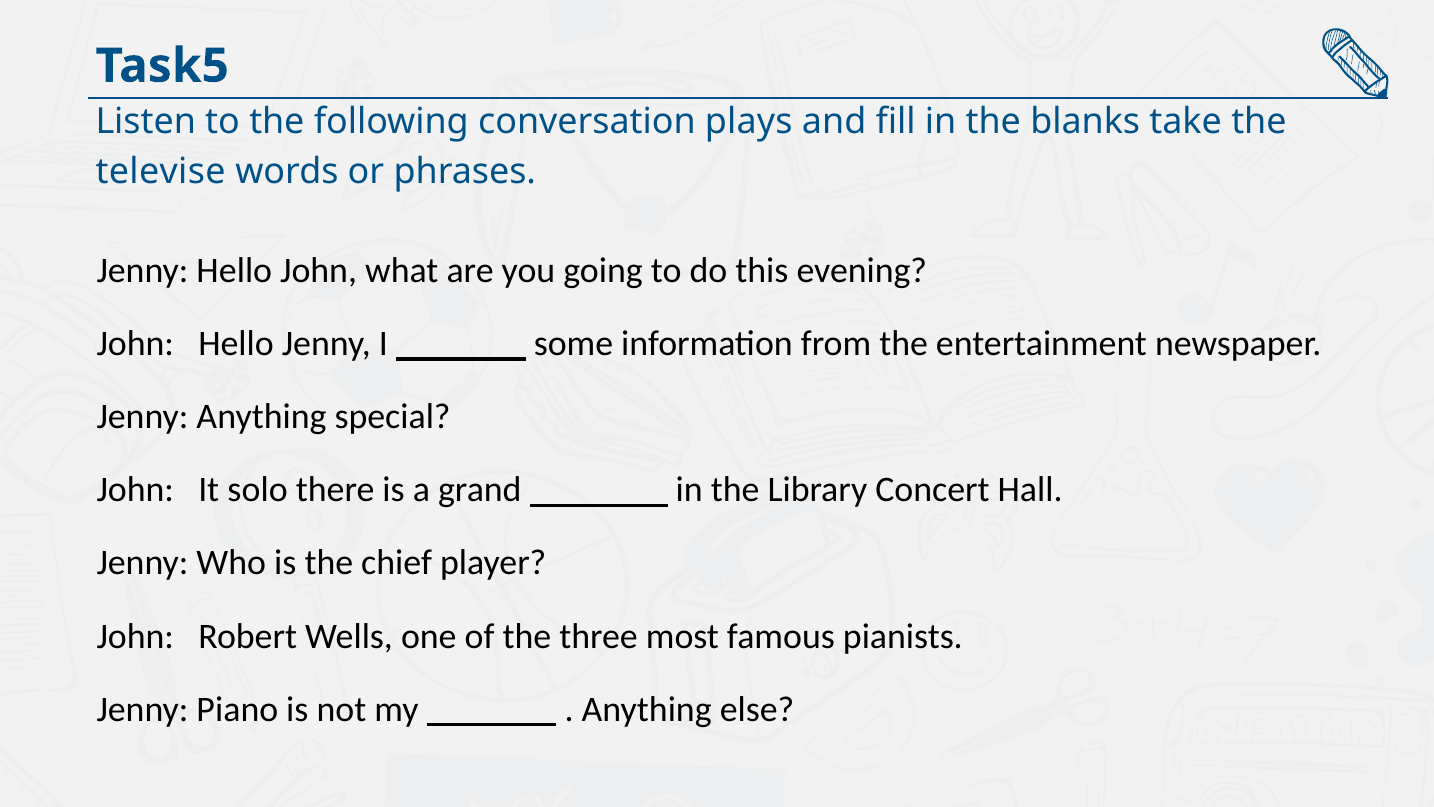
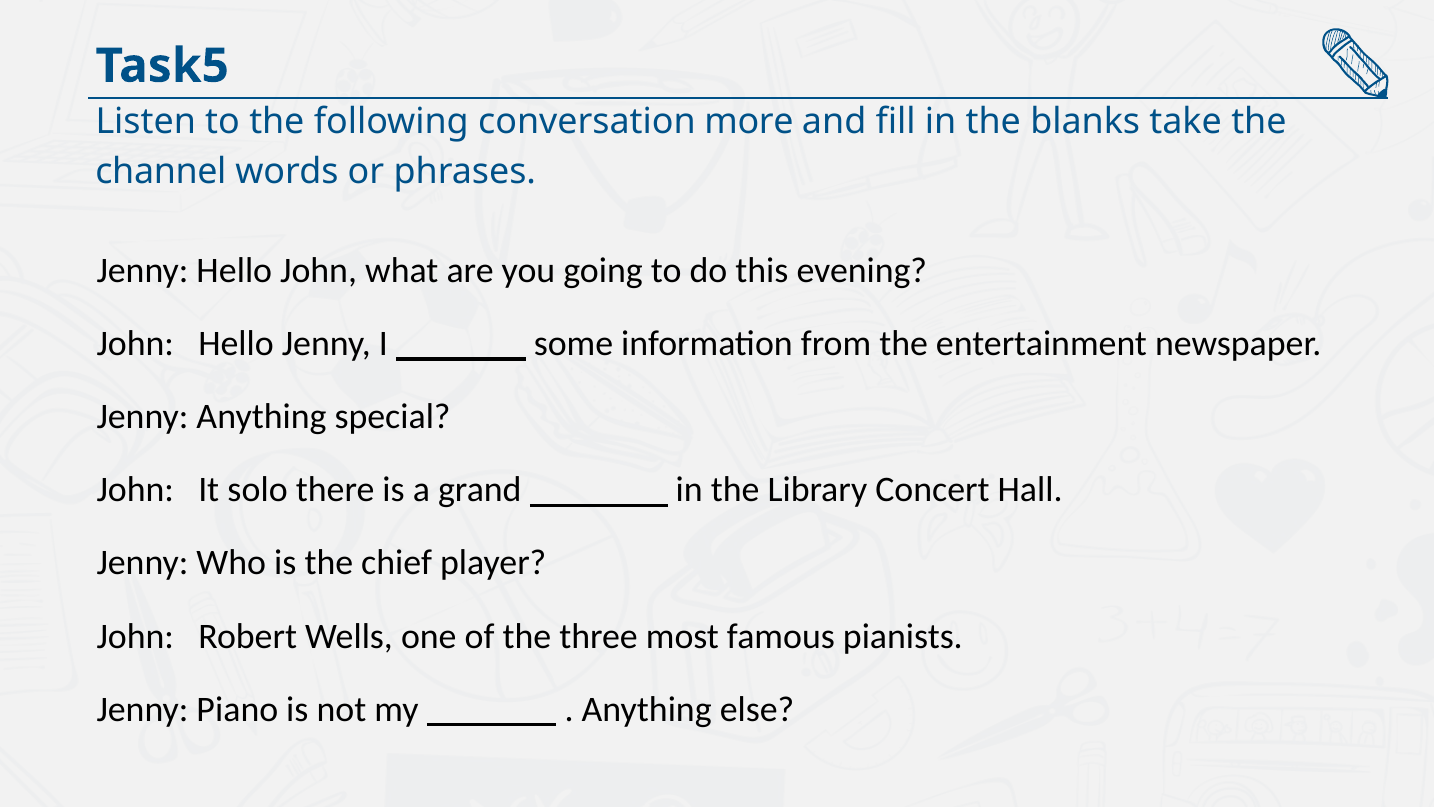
plays: plays -> more (749, 122)
televise: televise -> channel (161, 171)
